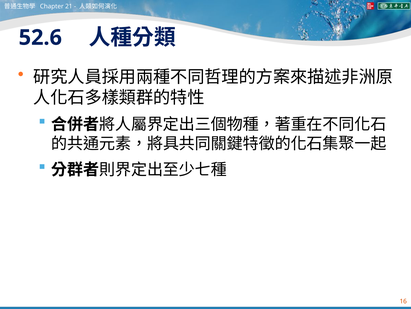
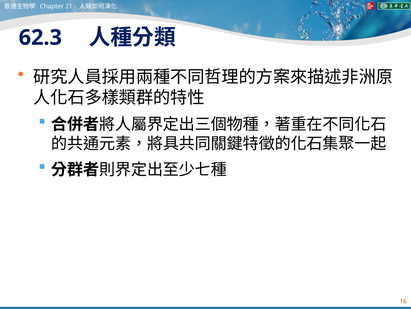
52.6: 52.6 -> 62.3 (40, 37)
